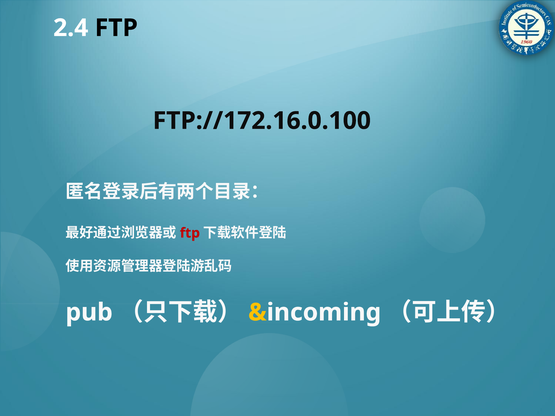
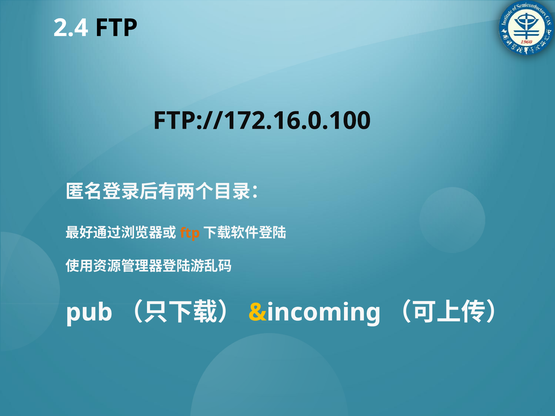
ftp colour: red -> orange (190, 233)
